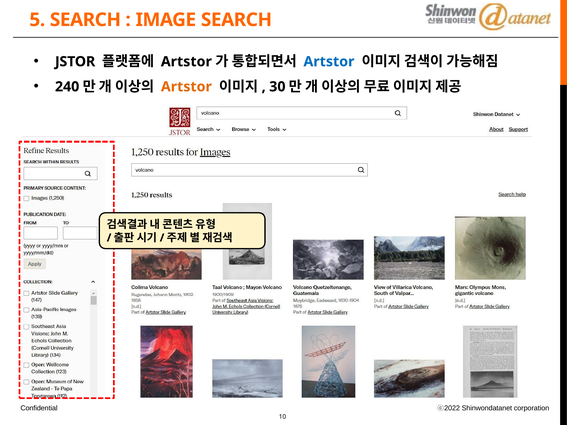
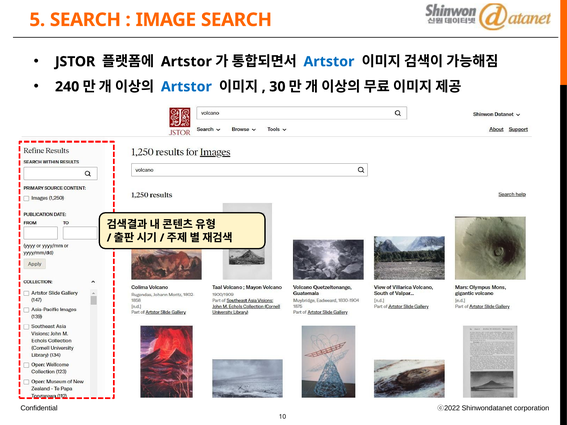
Artstor colour: orange -> blue (186, 87)
